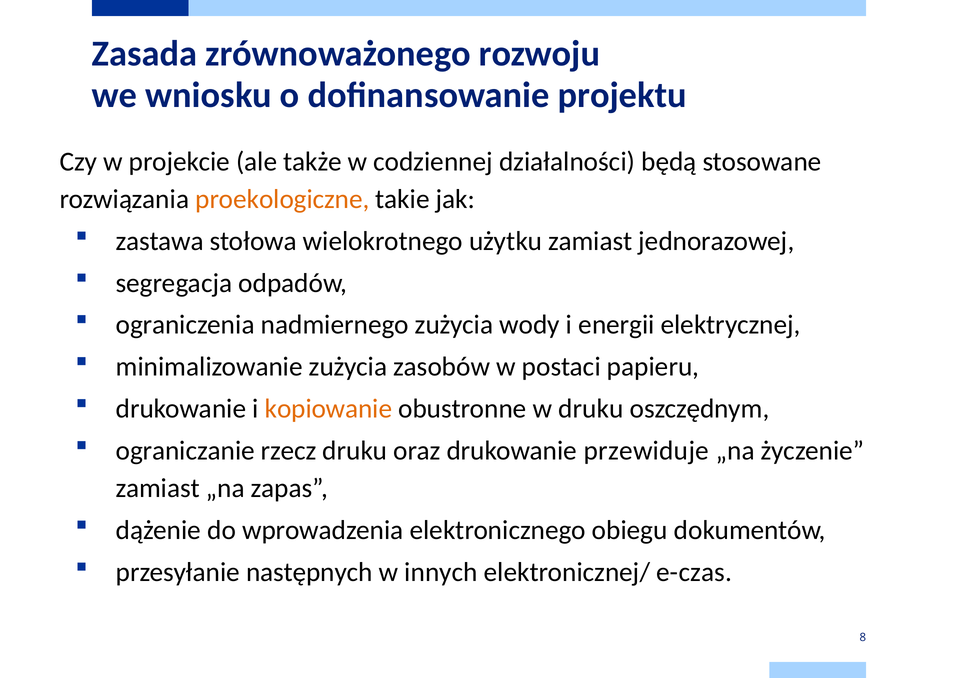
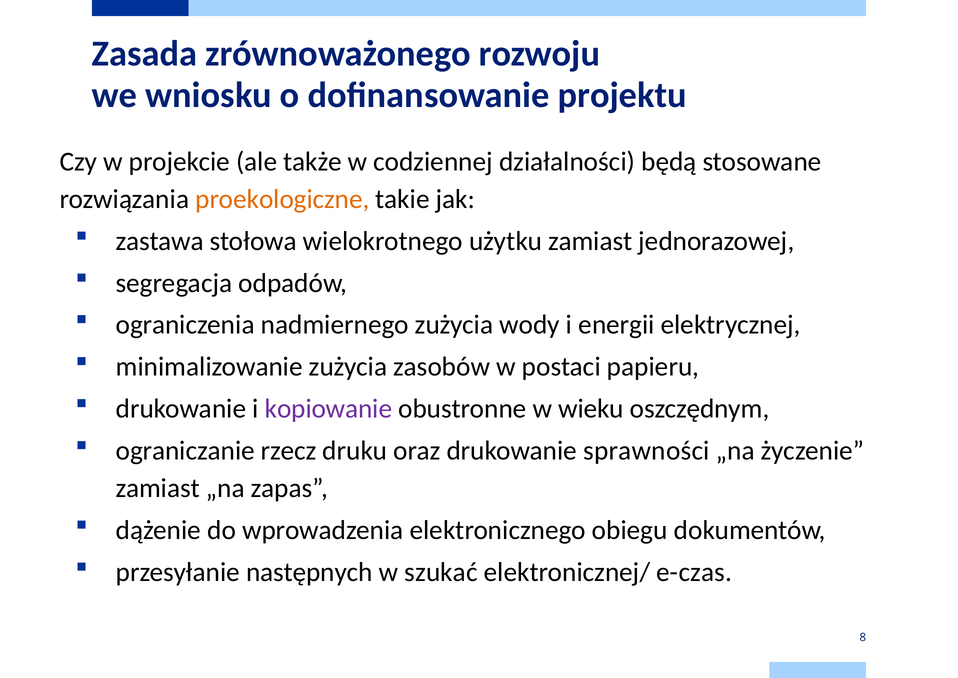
kopiowanie colour: orange -> purple (328, 408)
w druku: druku -> wieku (591, 408)
przewiduje: przewiduje -> sprawności (646, 450)
innych: innych -> szukać (441, 571)
